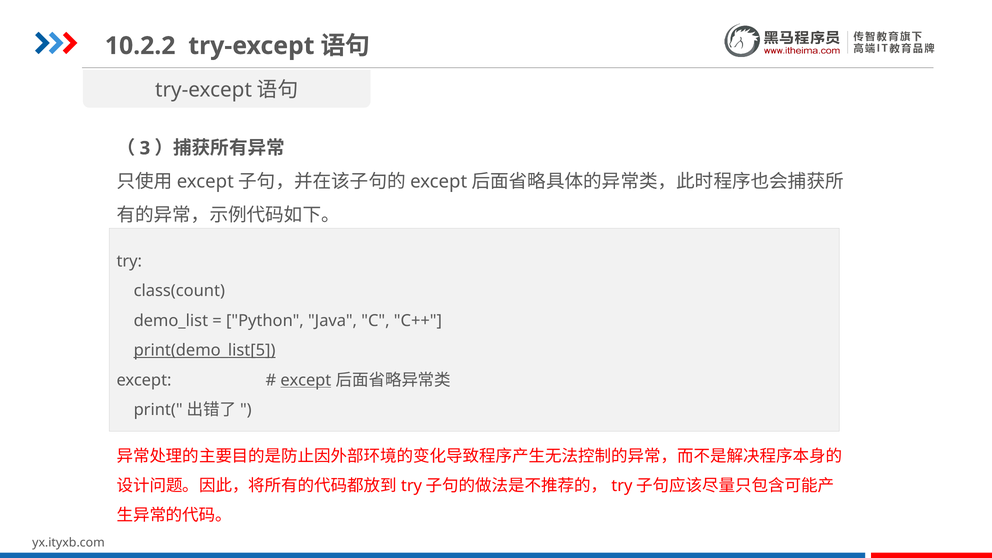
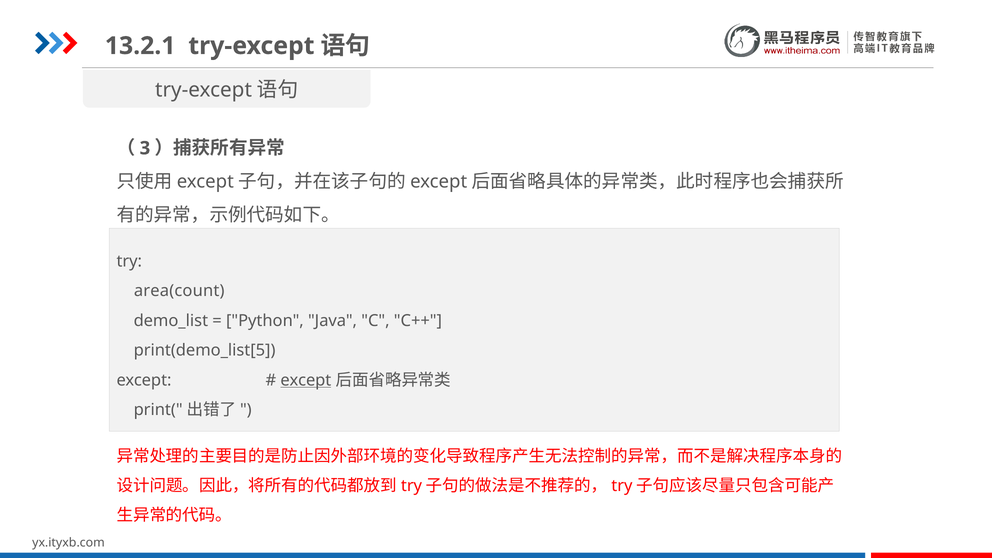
10.2.2: 10.2.2 -> 13.2.1 (140, 46)
class(count: class(count -> area(count (179, 291)
print(demo_list[5 underline: present -> none (205, 351)
